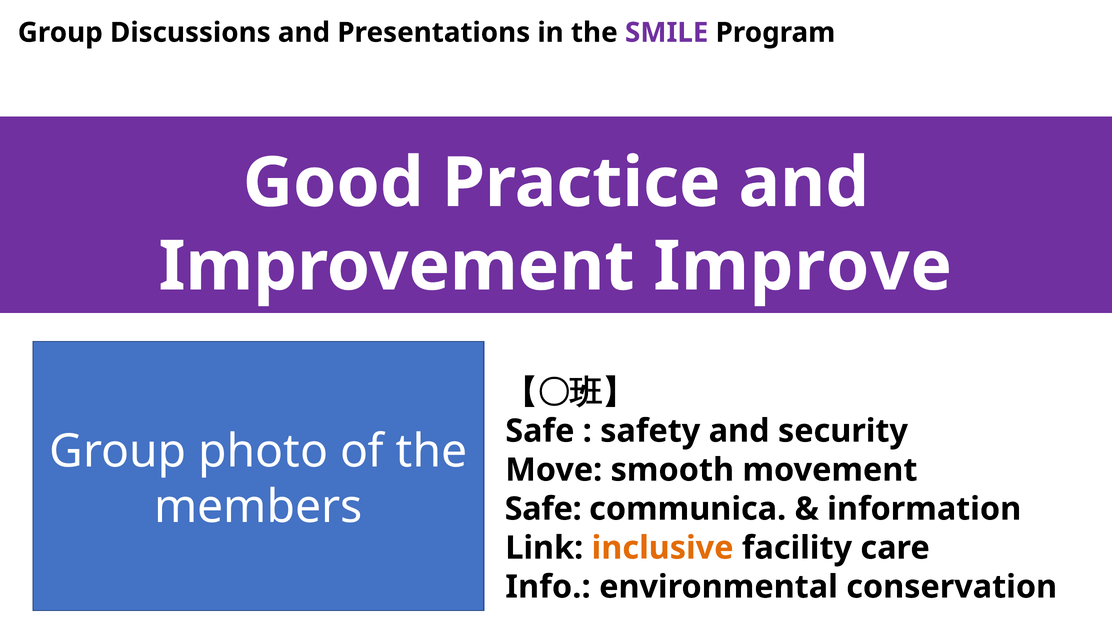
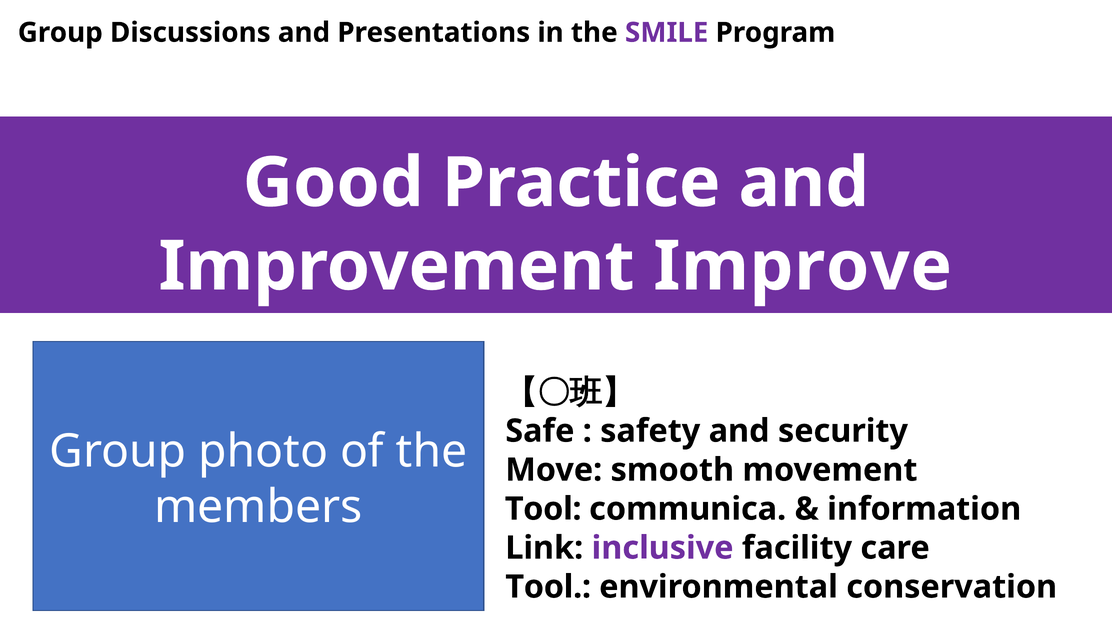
Safe: Safe -> Tool (543, 509)
inclusive colour: orange -> purple (663, 547)
Info: Info -> Tool (548, 586)
